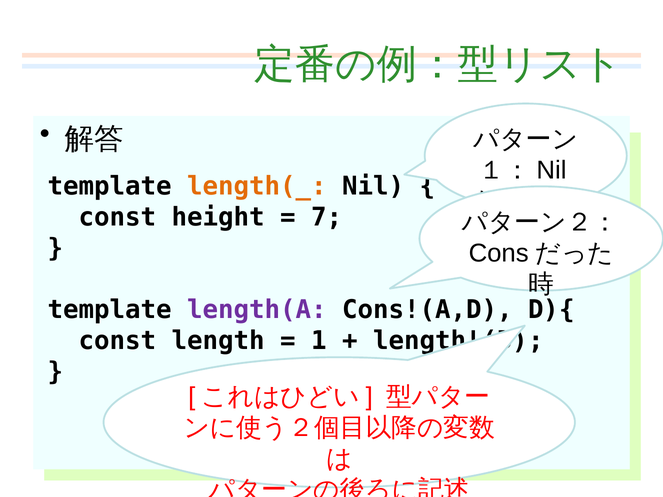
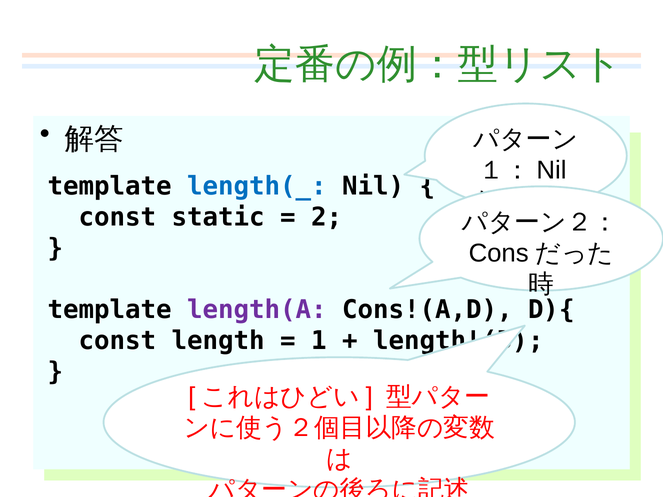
length(_ colour: orange -> blue (257, 186)
height: height -> static (218, 217)
7: 7 -> 2 (327, 217)
